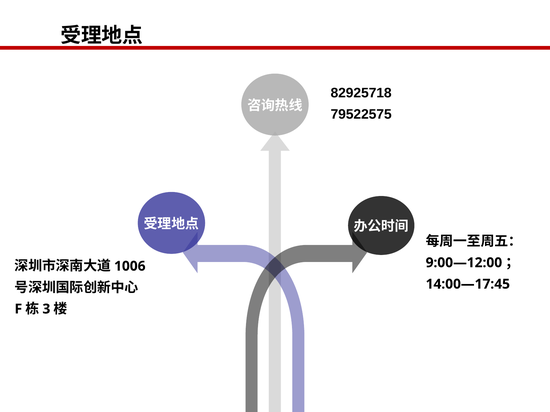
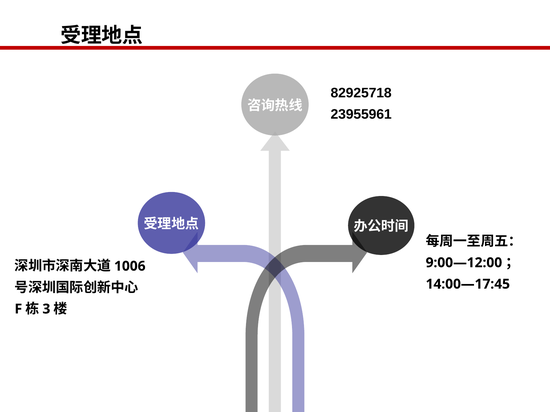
79522575: 79522575 -> 23955961 (361, 115)
